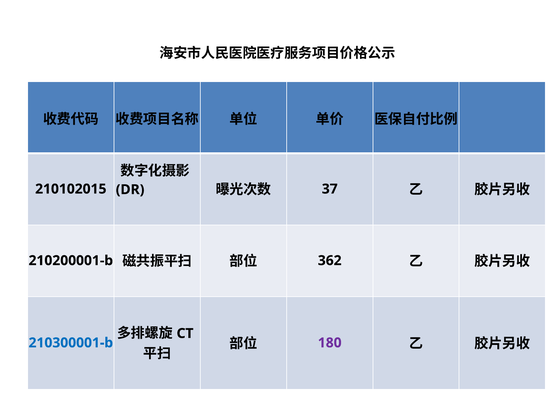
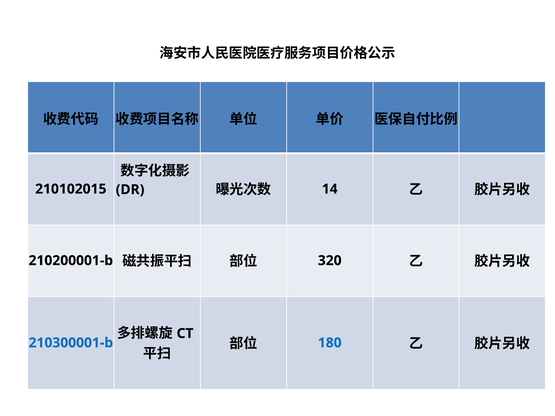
37: 37 -> 14 (330, 189)
362: 362 -> 320 (330, 261)
180 colour: purple -> blue (330, 343)
